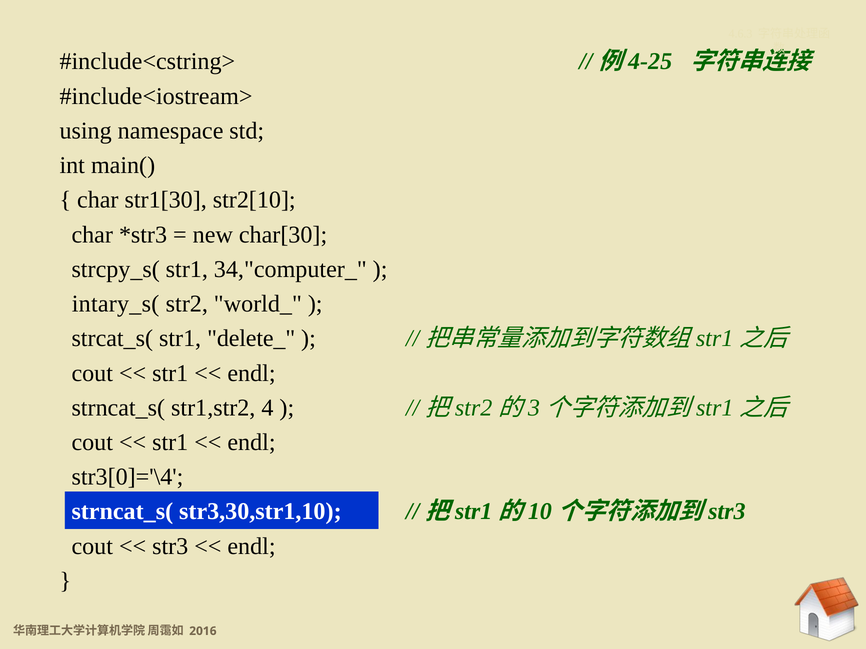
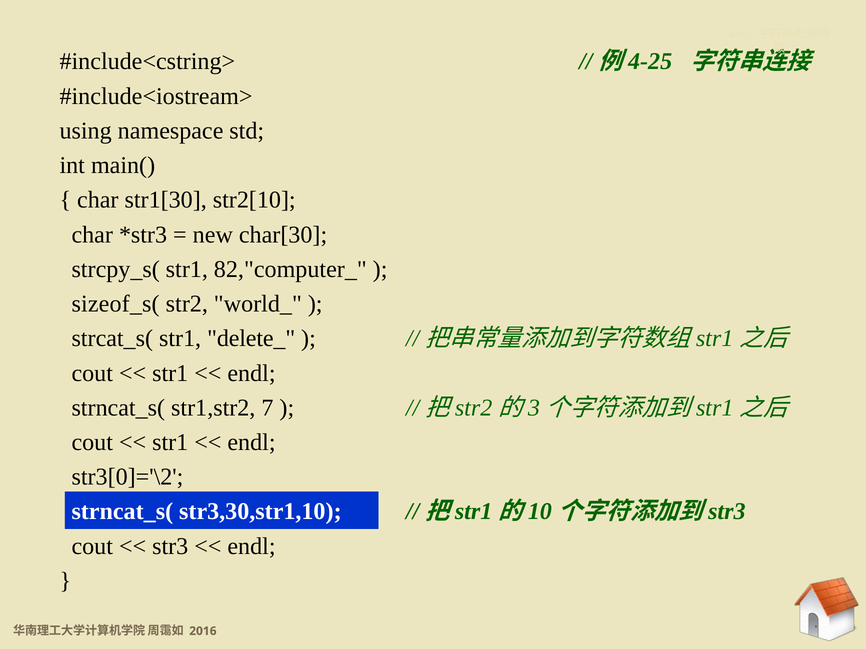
34,"computer_: 34,"computer_ -> 82,"computer_ (290, 269)
intary_s(: intary_s( -> sizeof_s( (116, 304)
4: 4 -> 7 (267, 408)
str3[0]='\4: str3[0]='\4 -> str3[0]='\2 (127, 477)
